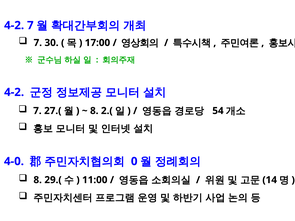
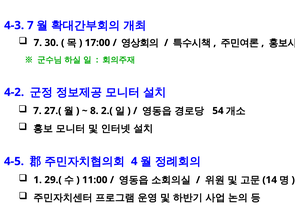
4-2: 4-2 -> 4-3 (14, 25)
4-0: 4-0 -> 4-5 (14, 162)
0: 0 -> 4 (134, 162)
8: 8 -> 1 (38, 180)
